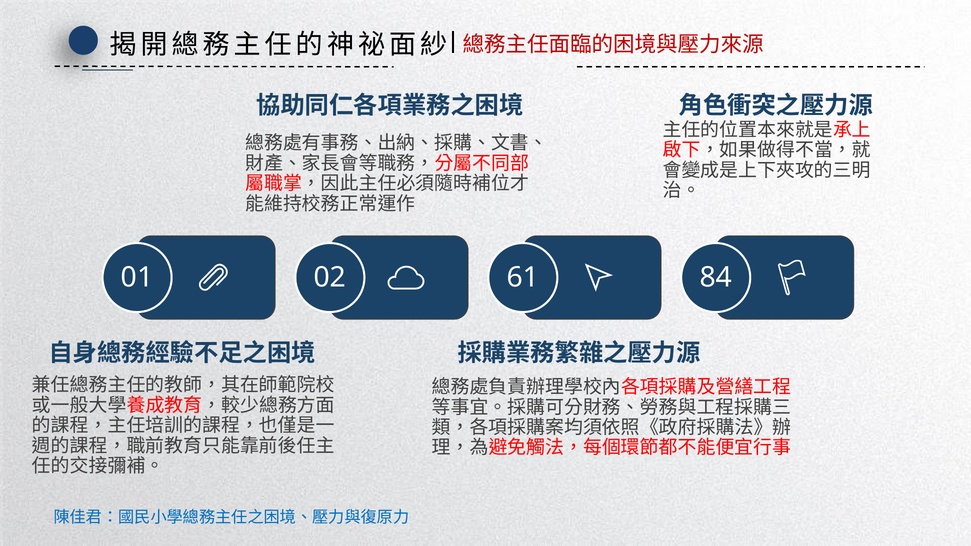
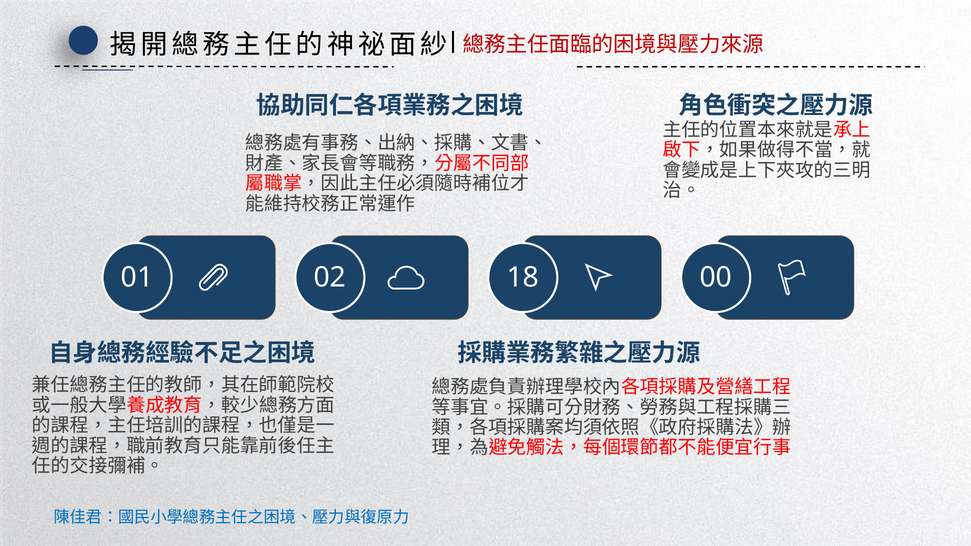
61: 61 -> 18 (523, 277)
84: 84 -> 00 (716, 277)
